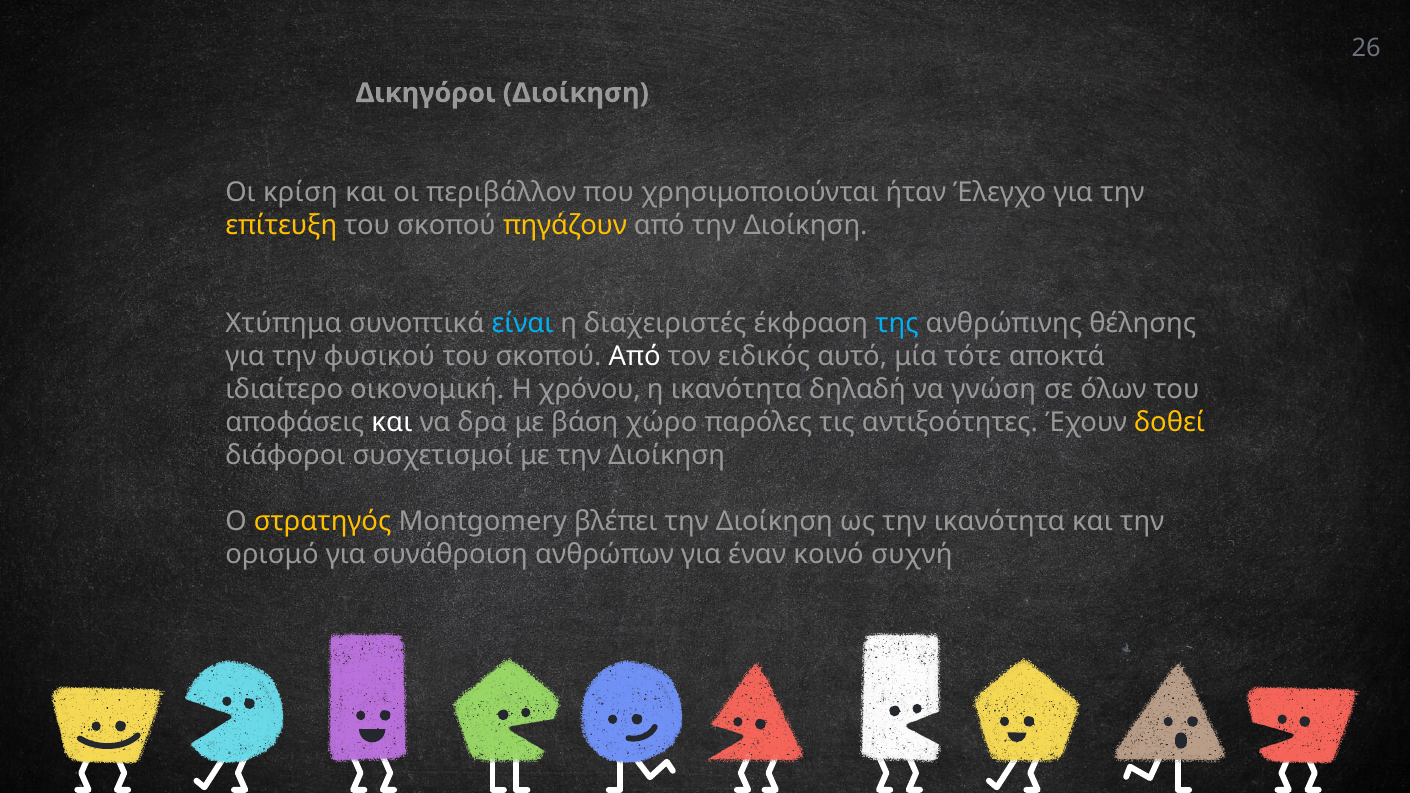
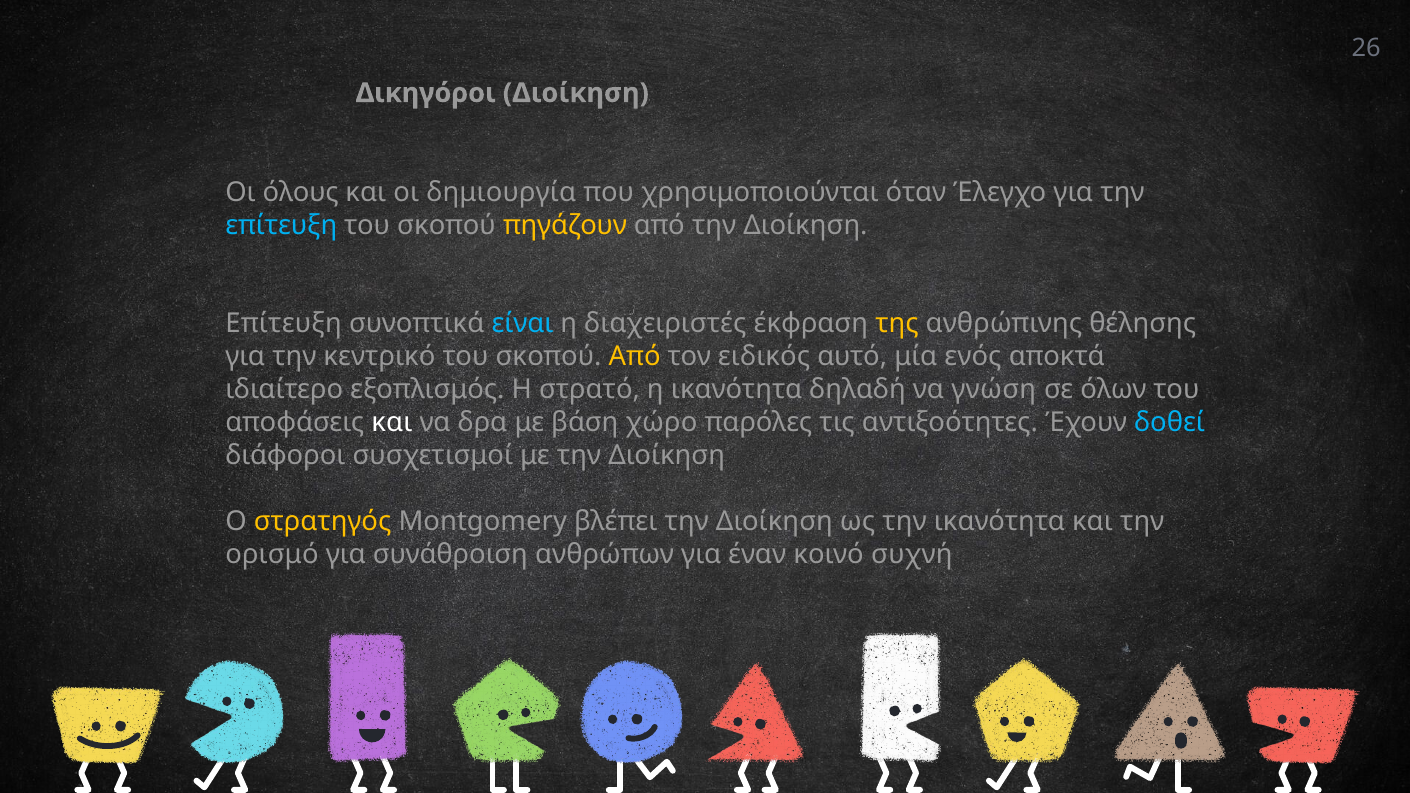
κρίση: κρίση -> όλους (301, 192)
περιβάλλον: περιβάλλον -> δημιουργία (501, 192)
ήταν: ήταν -> όταν (916, 192)
επίτευξη colour: yellow -> light blue (281, 225)
Χτύπημα: Χτύπημα -> Επίτευξη (284, 324)
της colour: light blue -> yellow (897, 324)
φυσικού: φυσικού -> κεντρικό (379, 357)
Από colour: white -> yellow (635, 357)
τότε: τότε -> ενός (973, 357)
οικονομική: οικονομική -> εξοπλισμός (427, 390)
χρόνου: χρόνου -> στρατό (589, 390)
δοθεί colour: yellow -> light blue (1170, 423)
